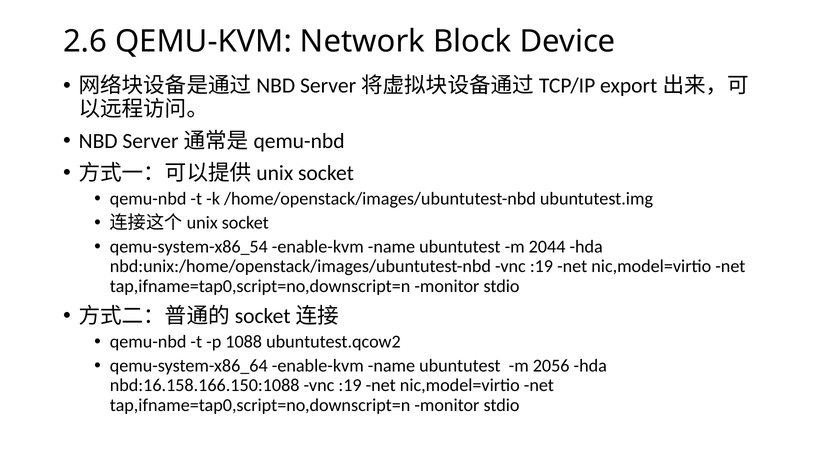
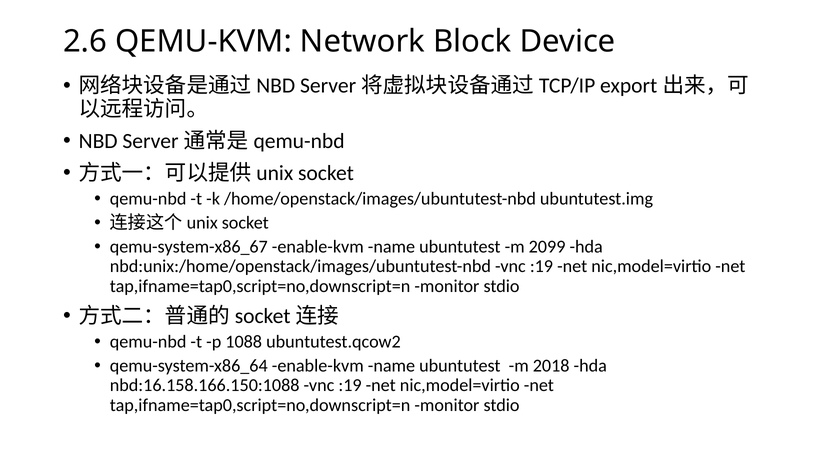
qemu-system-x86_54: qemu-system-x86_54 -> qemu-system-x86_67 (189, 246)
2044: 2044 -> 2099 (547, 246)
2056: 2056 -> 2018 (551, 365)
